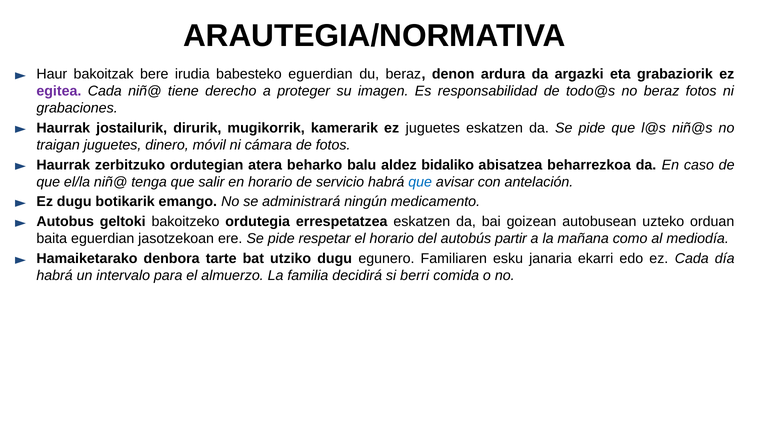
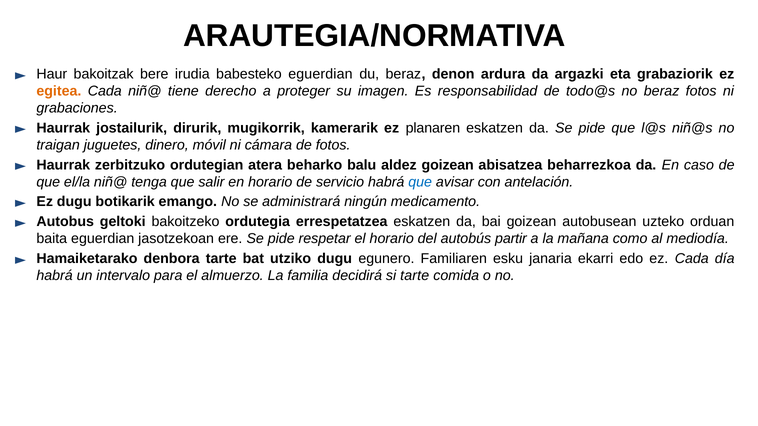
egitea colour: purple -> orange (59, 91)
ez juguetes: juguetes -> planaren (433, 128)
aldez bidaliko: bidaliko -> goizean (448, 165)
si berri: berri -> tarte (415, 276)
